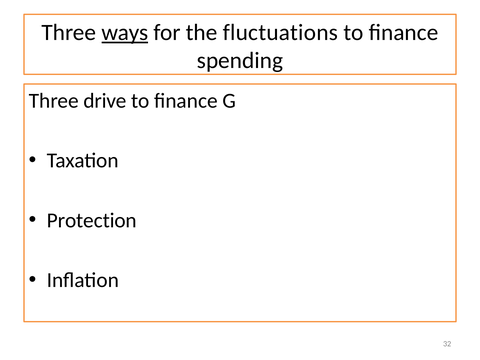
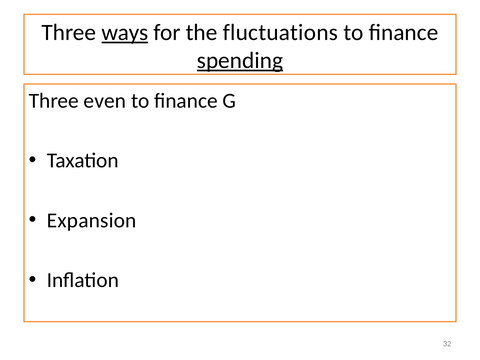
spending underline: none -> present (240, 60)
drive: drive -> even (105, 101)
Protection: Protection -> Expansion (92, 220)
